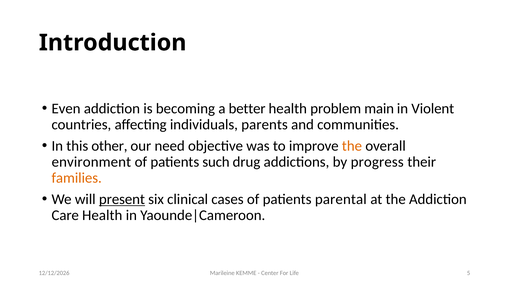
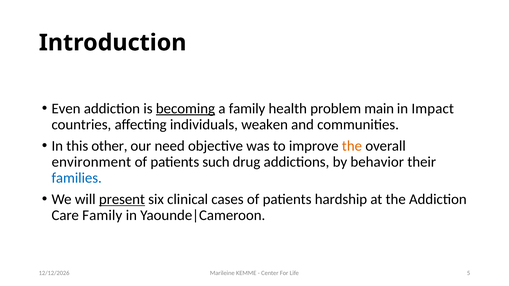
becoming underline: none -> present (185, 109)
a better: better -> family (247, 109)
Violent: Violent -> Impact (433, 109)
parents: parents -> weaken (265, 125)
progress: progress -> behavior (377, 162)
families colour: orange -> blue (77, 178)
parental: parental -> hardship (341, 199)
Care Health: Health -> Family (102, 215)
